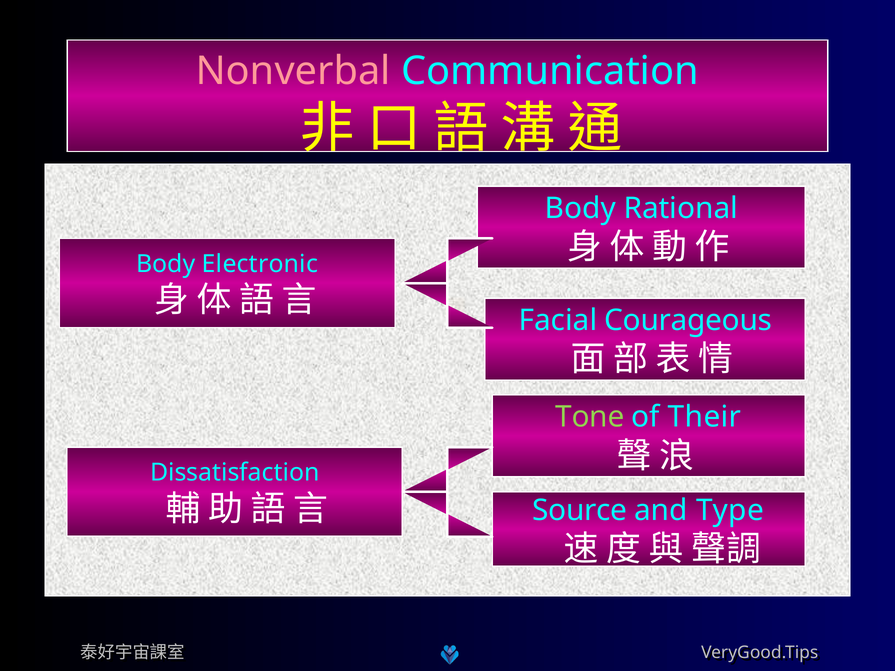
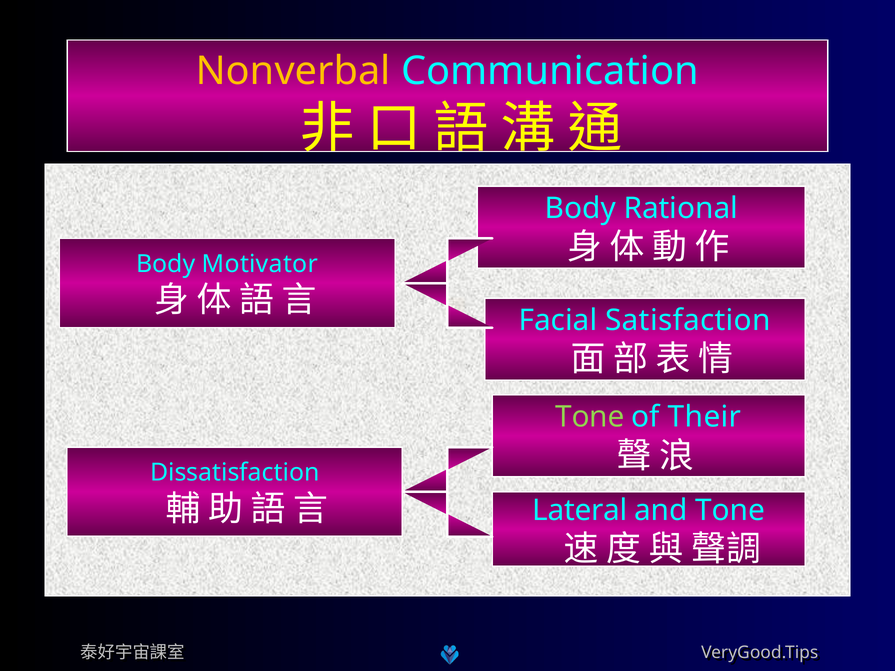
Nonverbal colour: pink -> yellow (293, 71)
Electronic: Electronic -> Motivator (260, 264)
Courageous: Courageous -> Satisfaction (688, 320)
Source: Source -> Lateral (580, 510)
and Type: Type -> Tone (730, 510)
